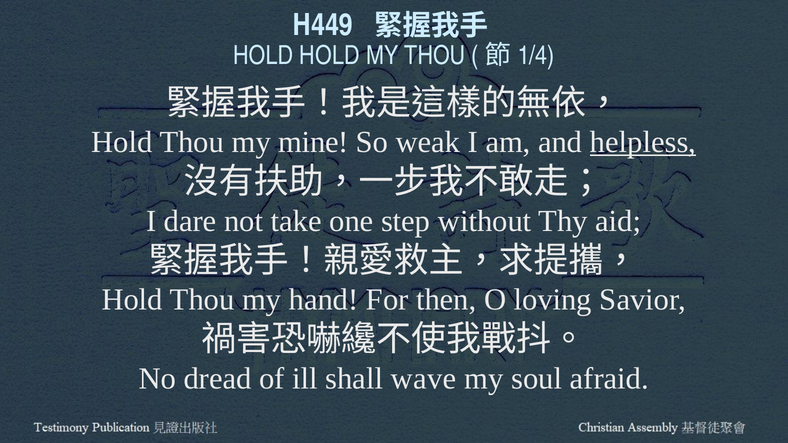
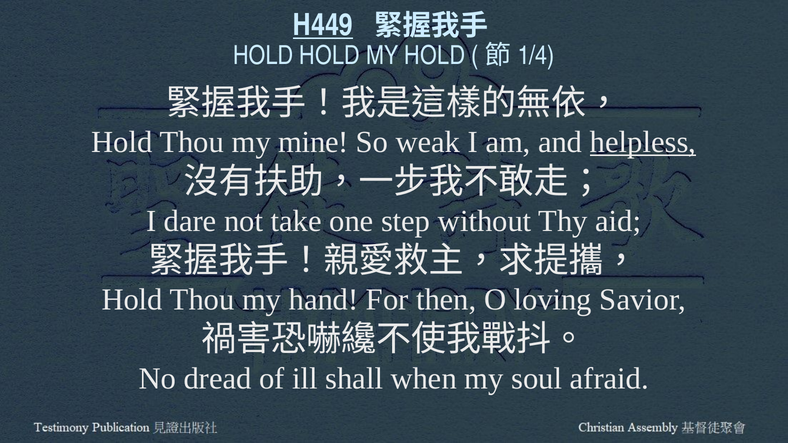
H449 underline: none -> present (323, 25)
MY THOU: THOU -> HOLD (435, 56)
wave: wave -> when (424, 379)
